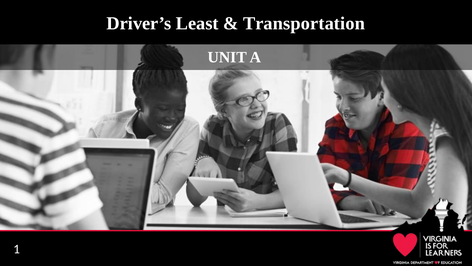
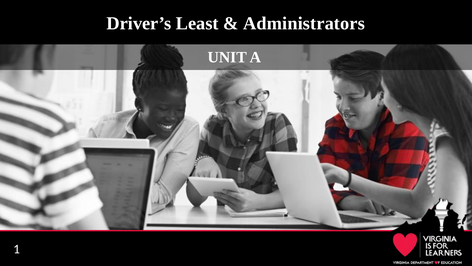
Transportation: Transportation -> Administrators (304, 23)
